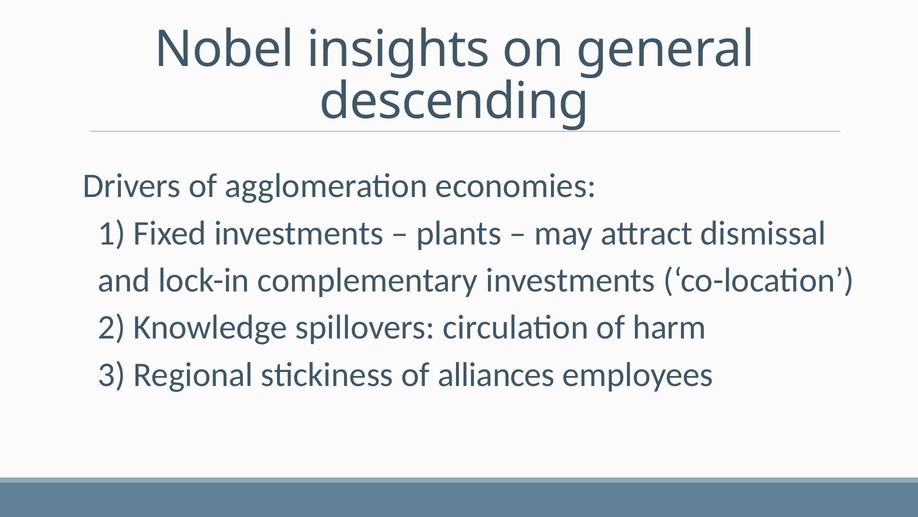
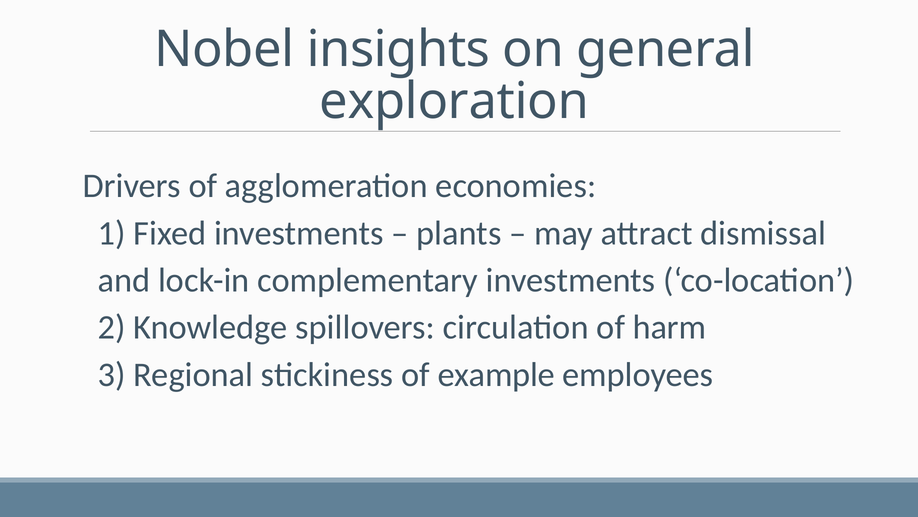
descending: descending -> exploration (454, 101)
alliances: alliances -> example (496, 374)
